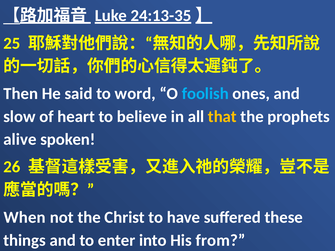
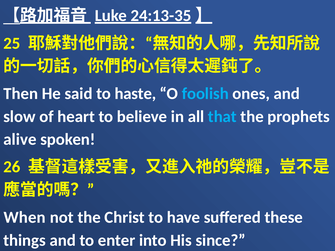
word: word -> haste (135, 94)
that colour: yellow -> light blue (222, 117)
from: from -> since (221, 241)
